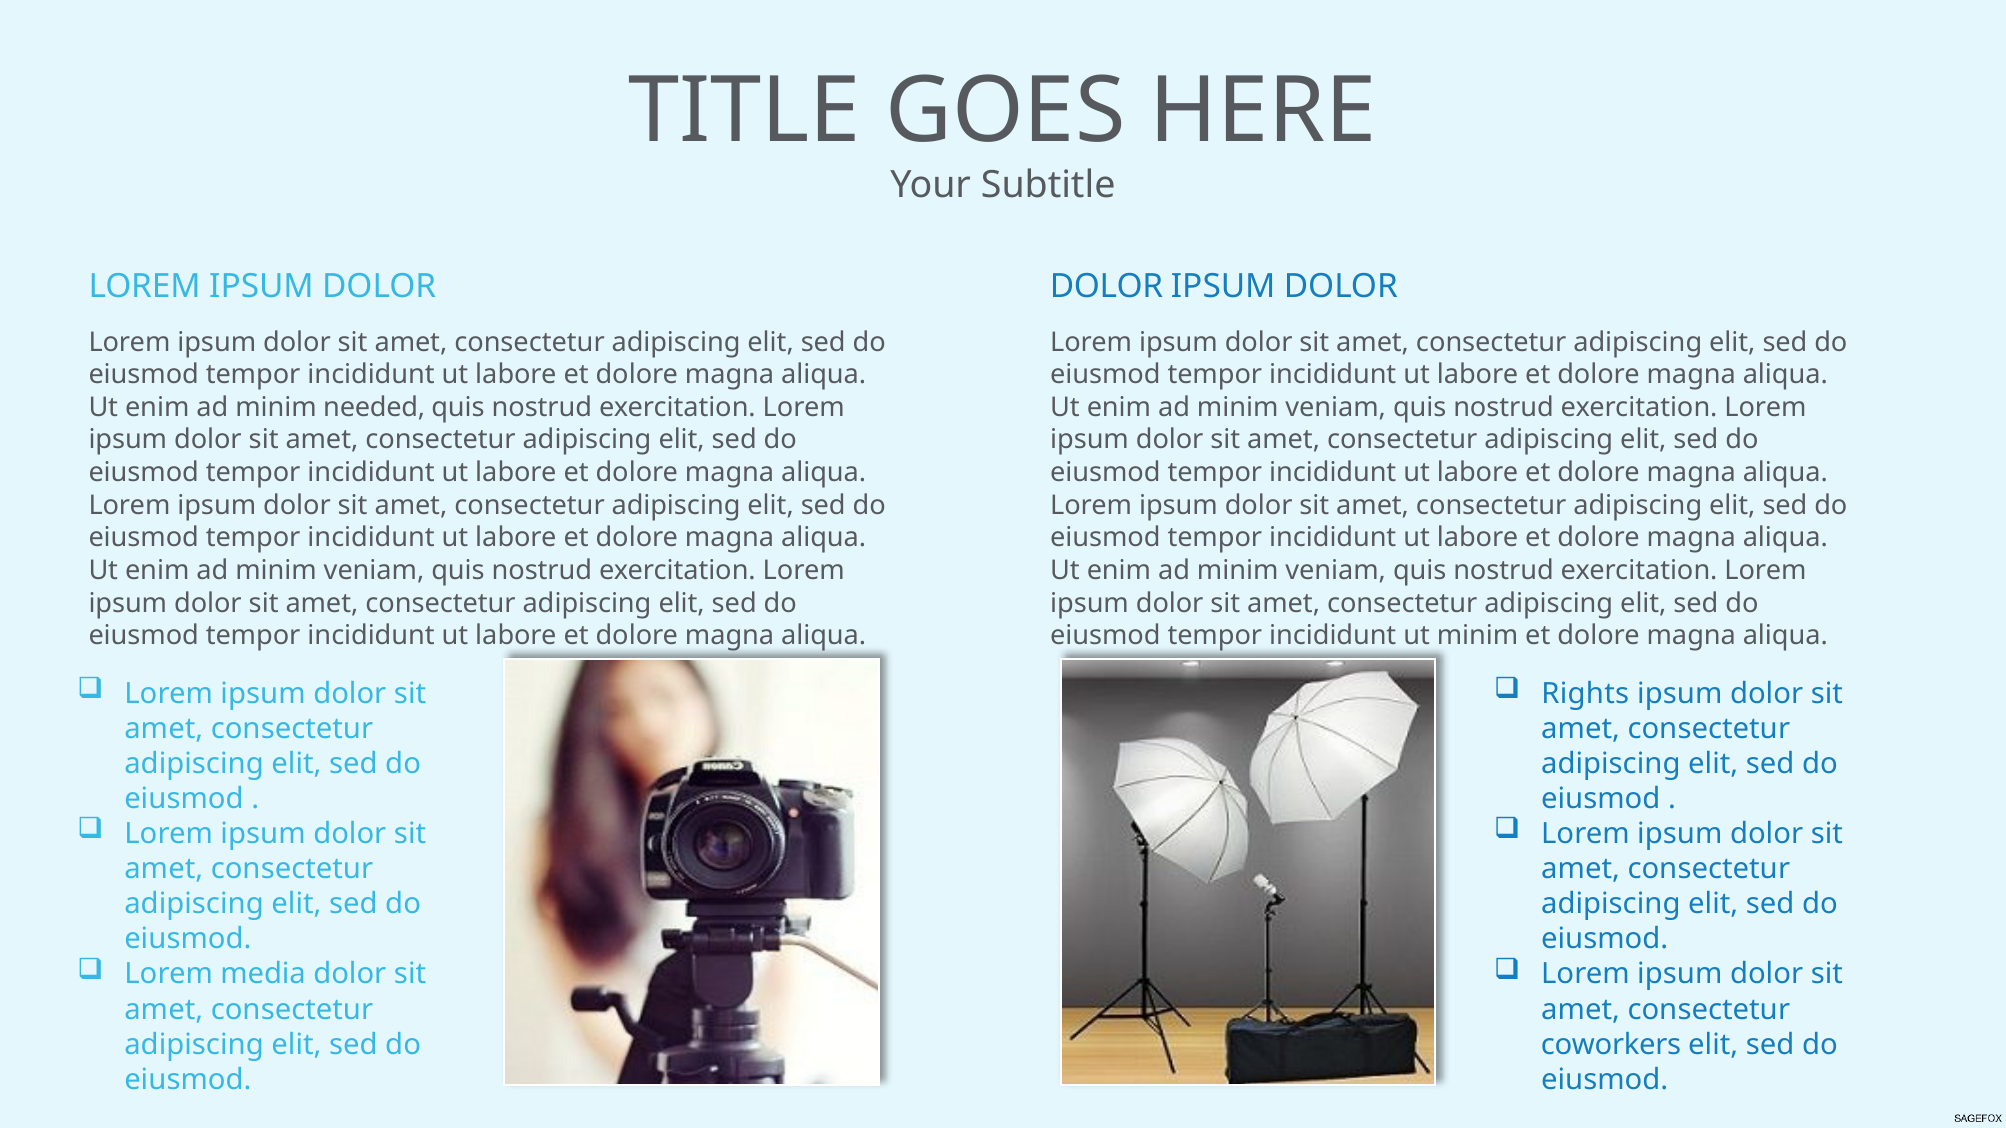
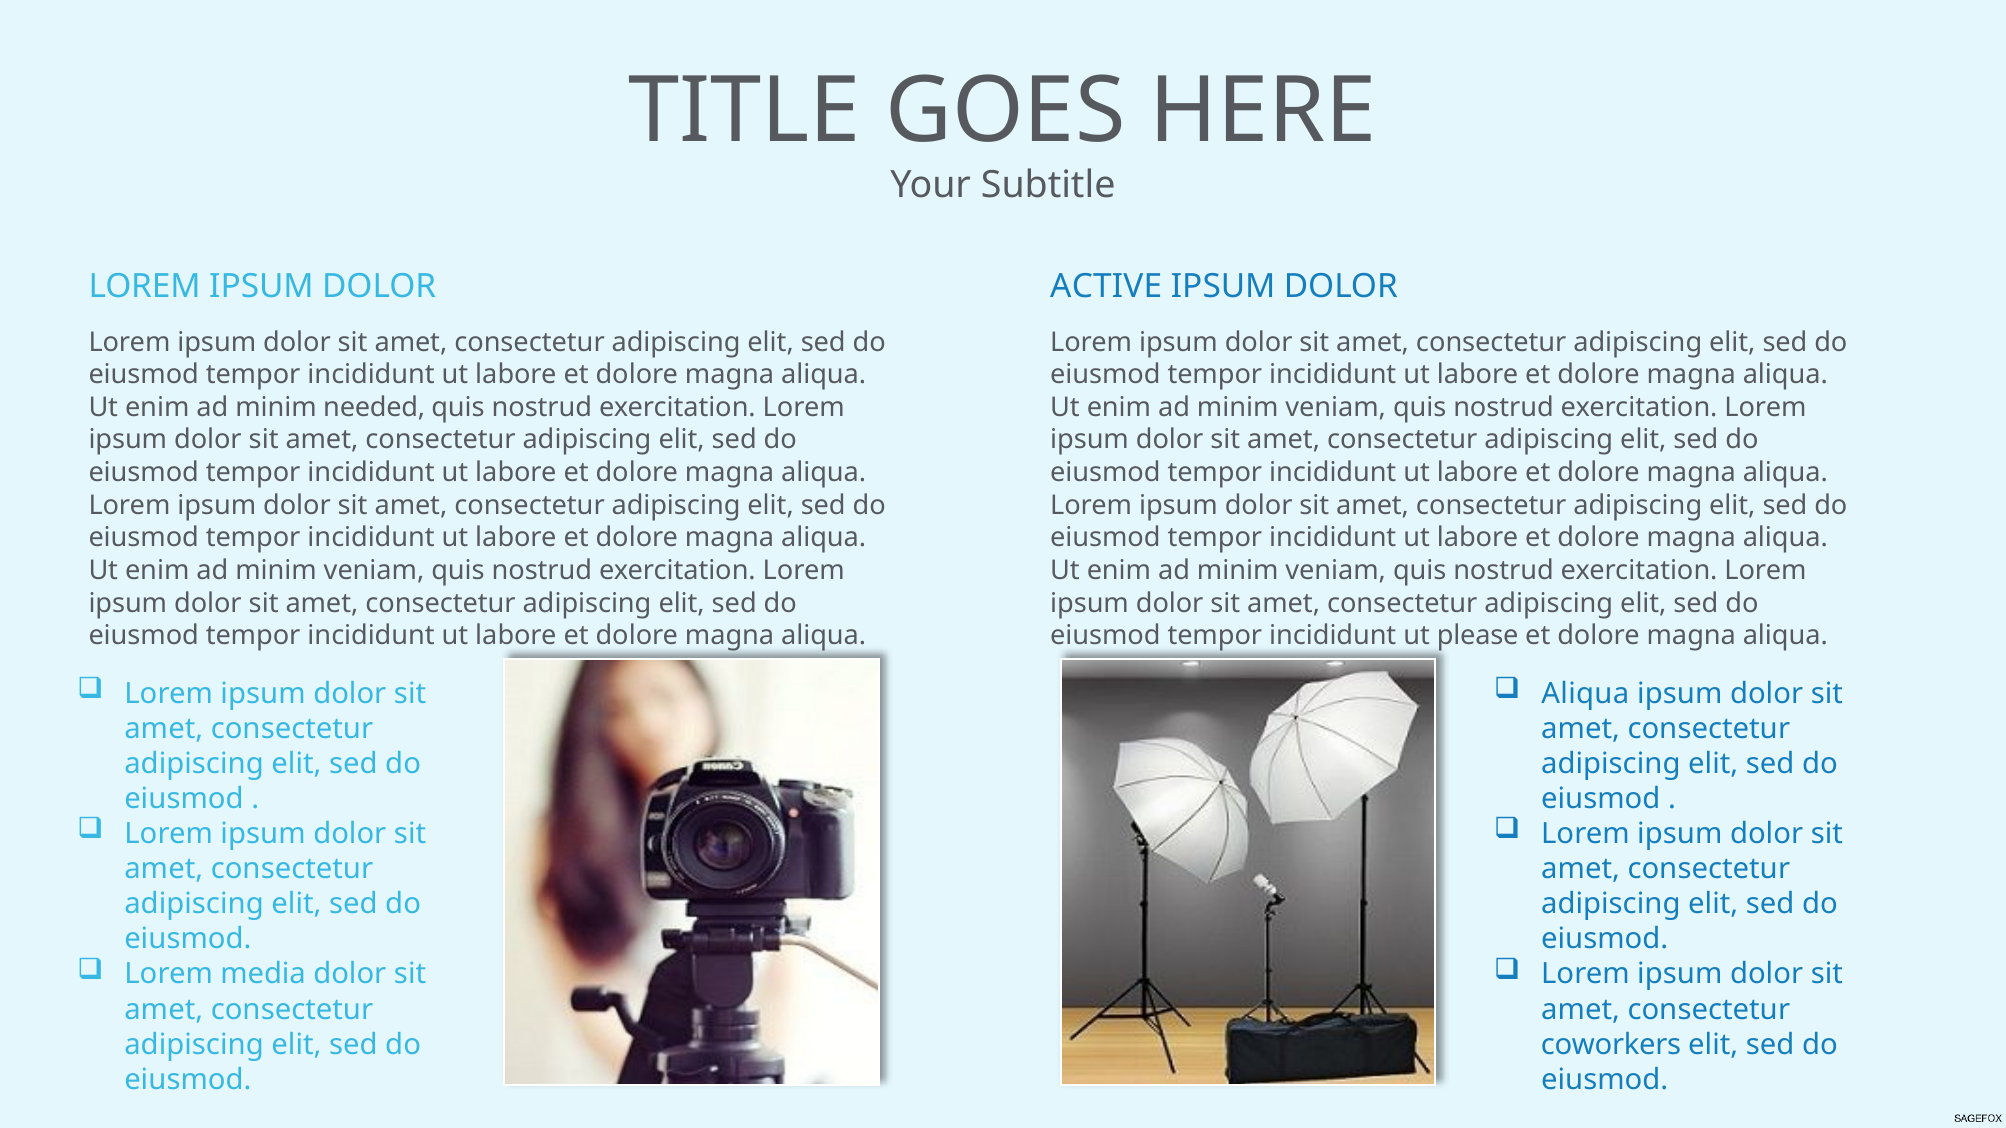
DOLOR: DOLOR -> ACTIVE (1106, 286)
minim: minim -> please (1478, 636)
Rights: Rights -> Aliqua (1585, 694)
